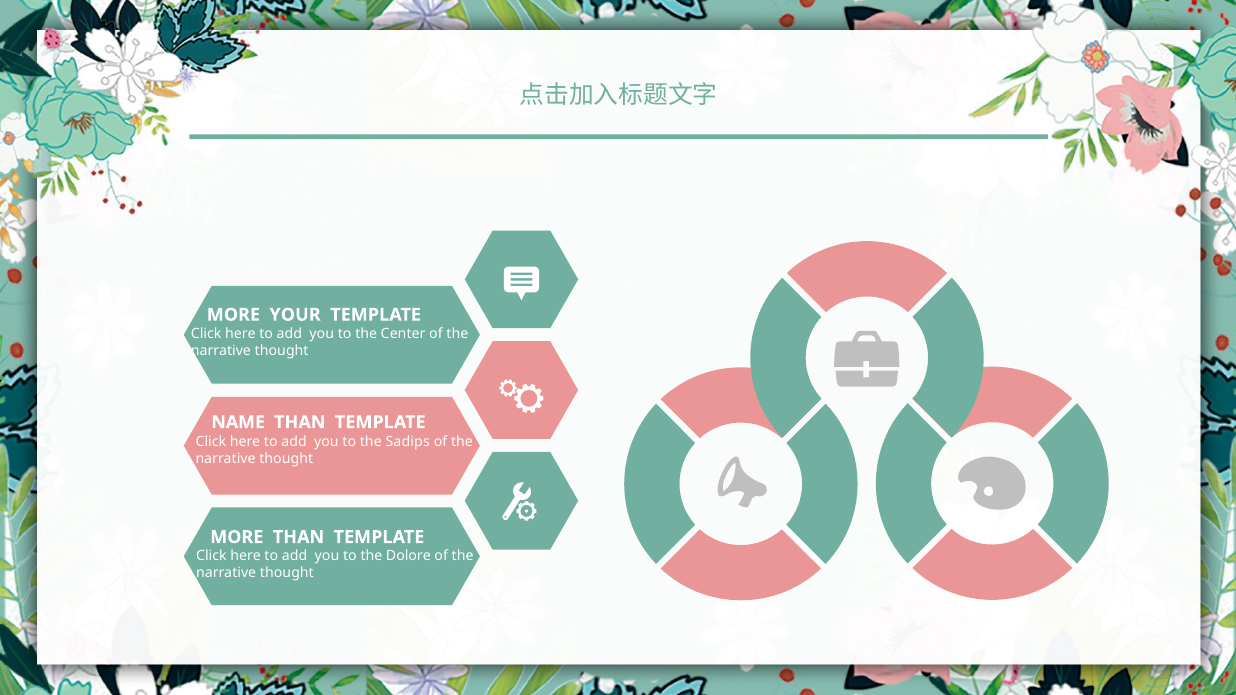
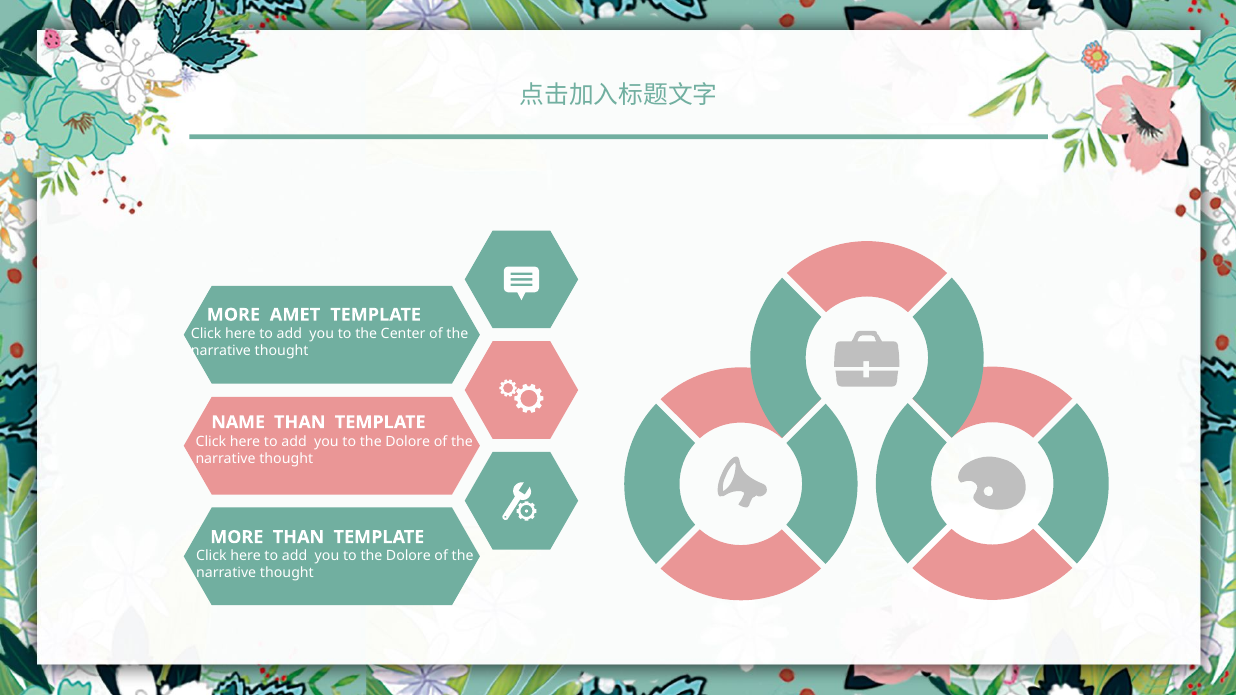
YOUR: YOUR -> AMET (295, 315)
Sadips: Sadips -> Dolore (408, 442)
